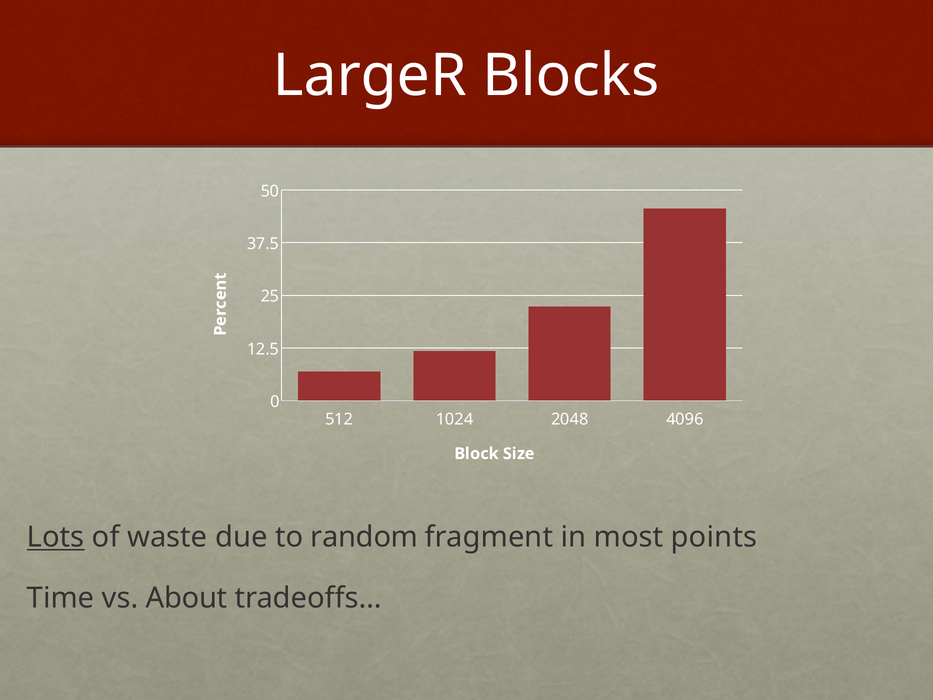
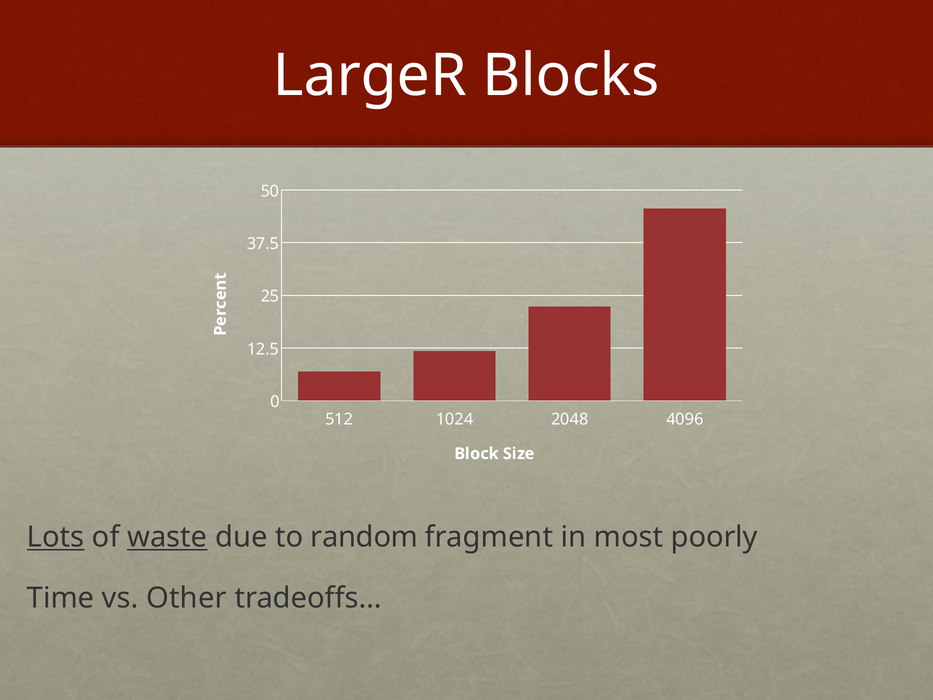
waste underline: none -> present (167, 537)
points: points -> poorly (714, 537)
About: About -> Other (186, 598)
